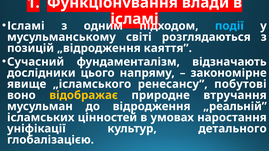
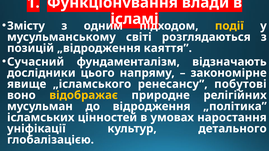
Ісламі: Ісламі -> Змісту (26, 26)
події colour: light blue -> yellow (229, 26)
втручання: втручання -> релігійних (235, 95)
„реальній: „реальній -> „політика (235, 107)
